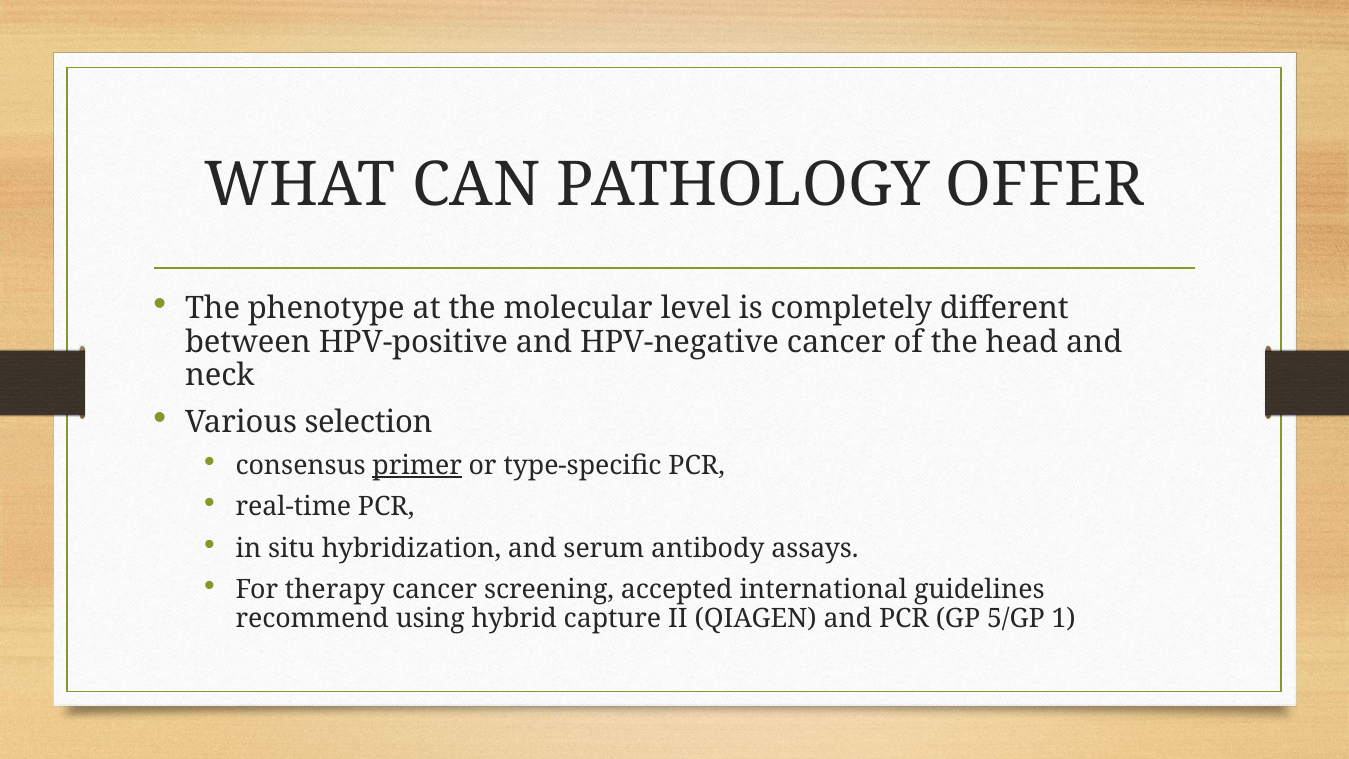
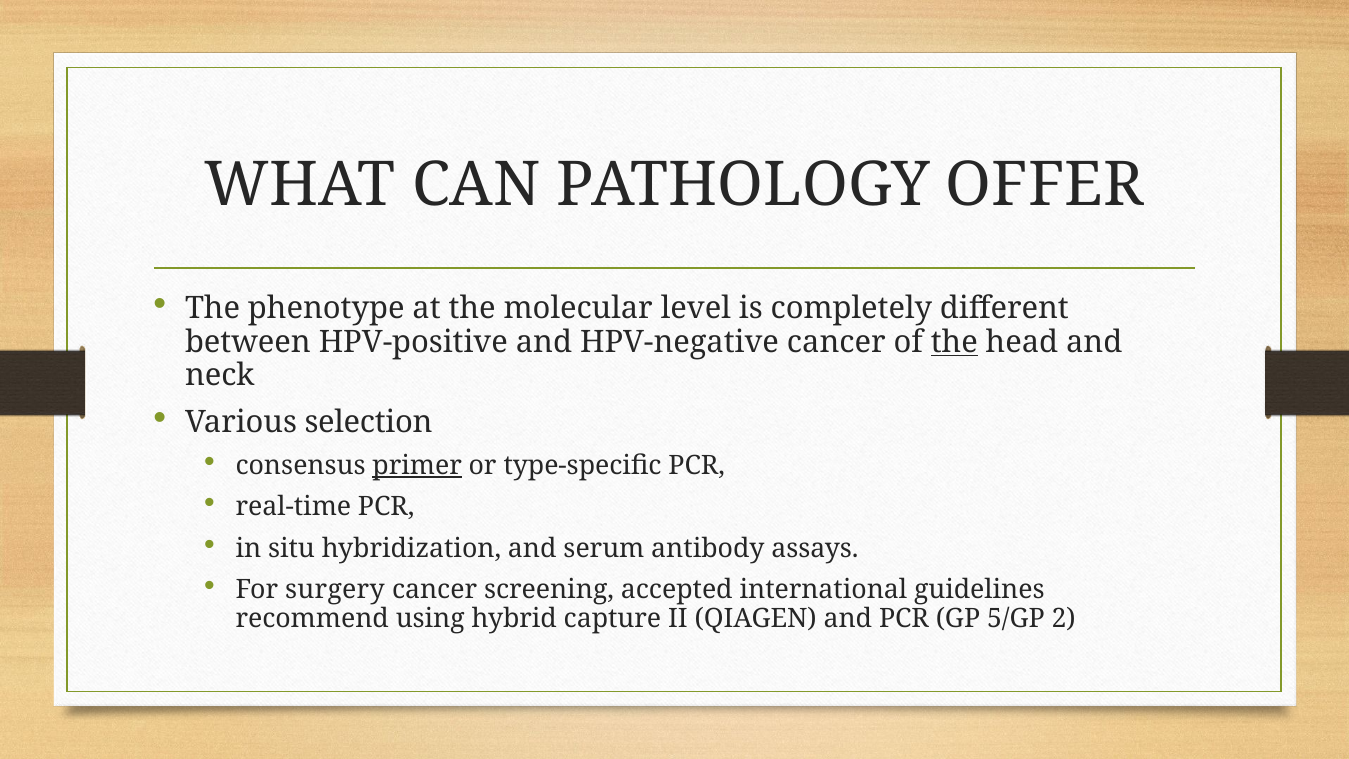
the underline: none -> present (954, 342)
therapy: therapy -> surgery (335, 590)
1: 1 -> 2 (1064, 619)
